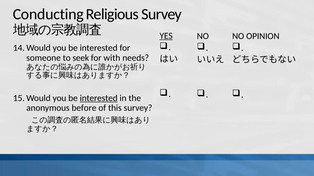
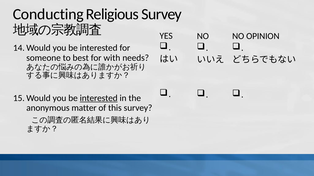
YES underline: present -> none (166, 36)
seek: seek -> best (81, 58)
before: before -> matter (84, 108)
